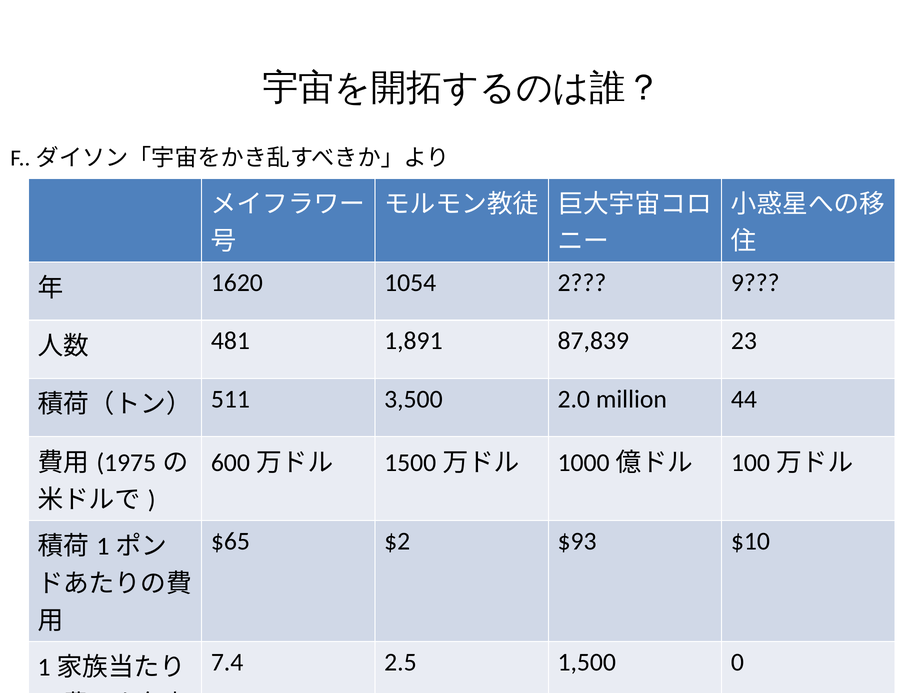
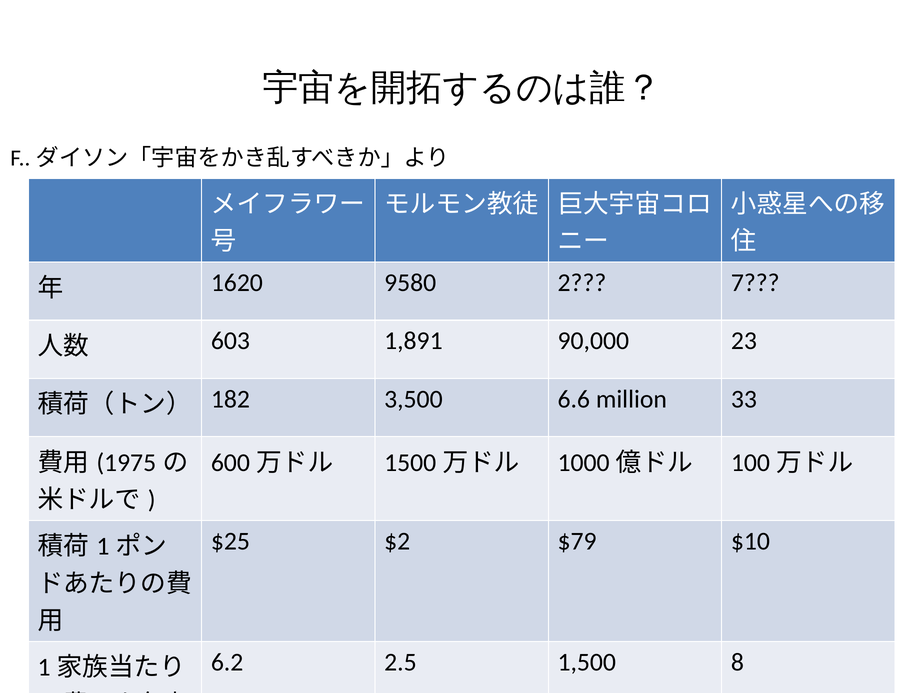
1054: 1054 -> 9580 (410, 283)
9: 9 -> 7 (755, 283)
481: 481 -> 603 (230, 341)
87,839: 87,839 -> 90,000 (593, 341)
511: 511 -> 182 (230, 399)
2.0: 2.0 -> 6.6 (574, 399)
44: 44 -> 33 (744, 399)
$65: $65 -> $25 (230, 541)
$93: $93 -> $79 (577, 541)
7.4: 7.4 -> 6.2 (227, 662)
0: 0 -> 8 (737, 662)
